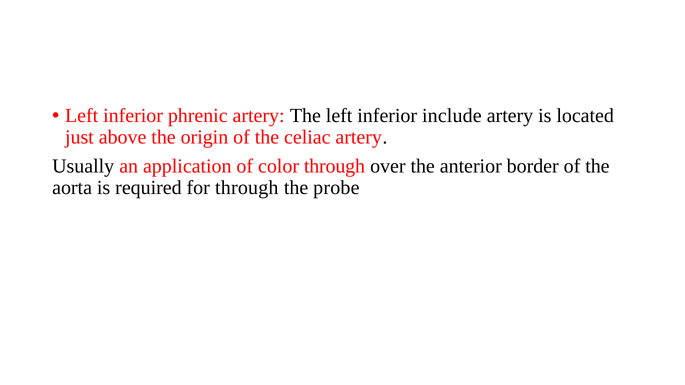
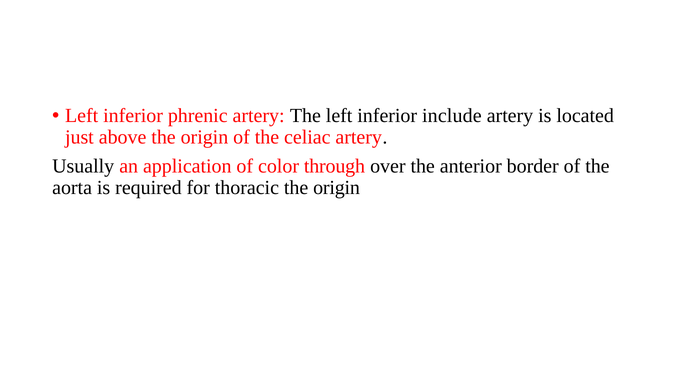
for through: through -> thoracic (247, 188)
probe: probe -> origin (337, 188)
